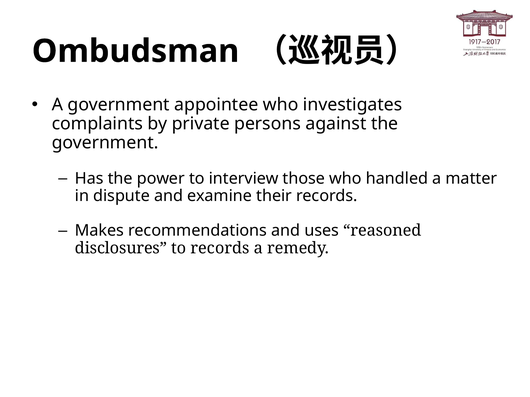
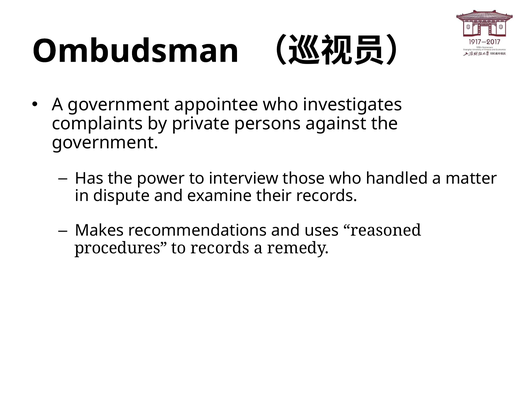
disclosures: disclosures -> procedures (121, 248)
